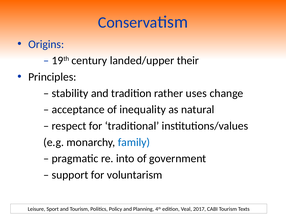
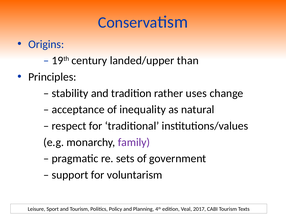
their: their -> than (188, 61)
family colour: blue -> purple (134, 143)
into: into -> sets (125, 159)
